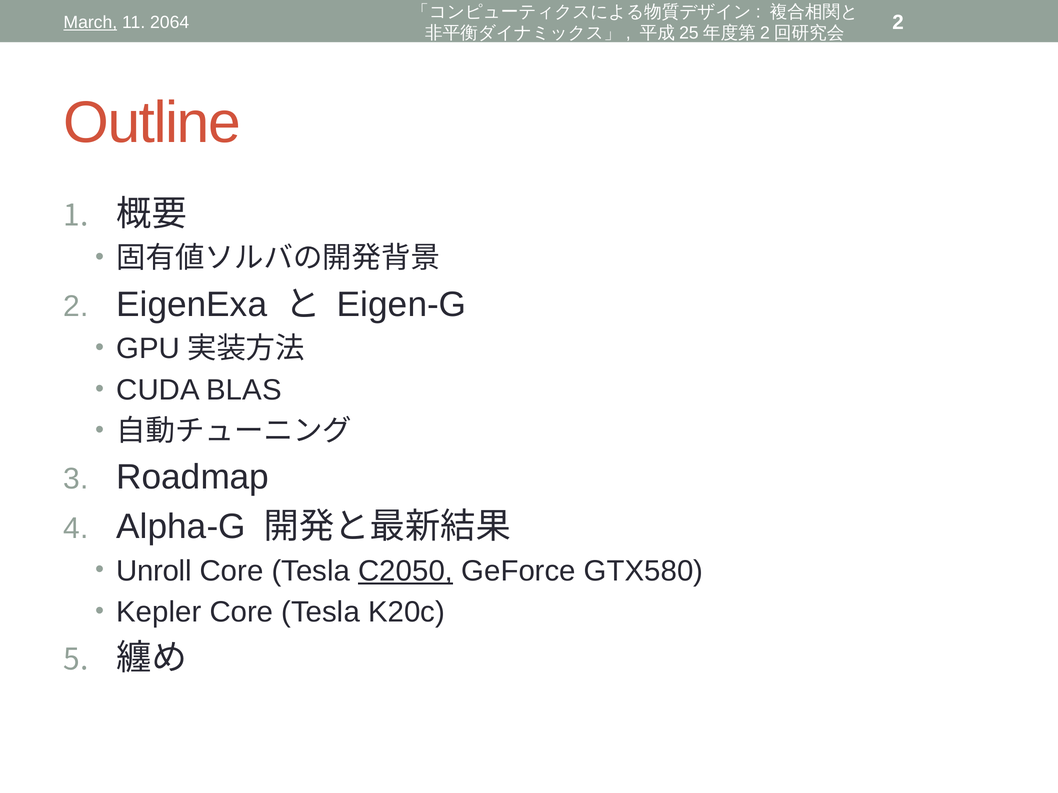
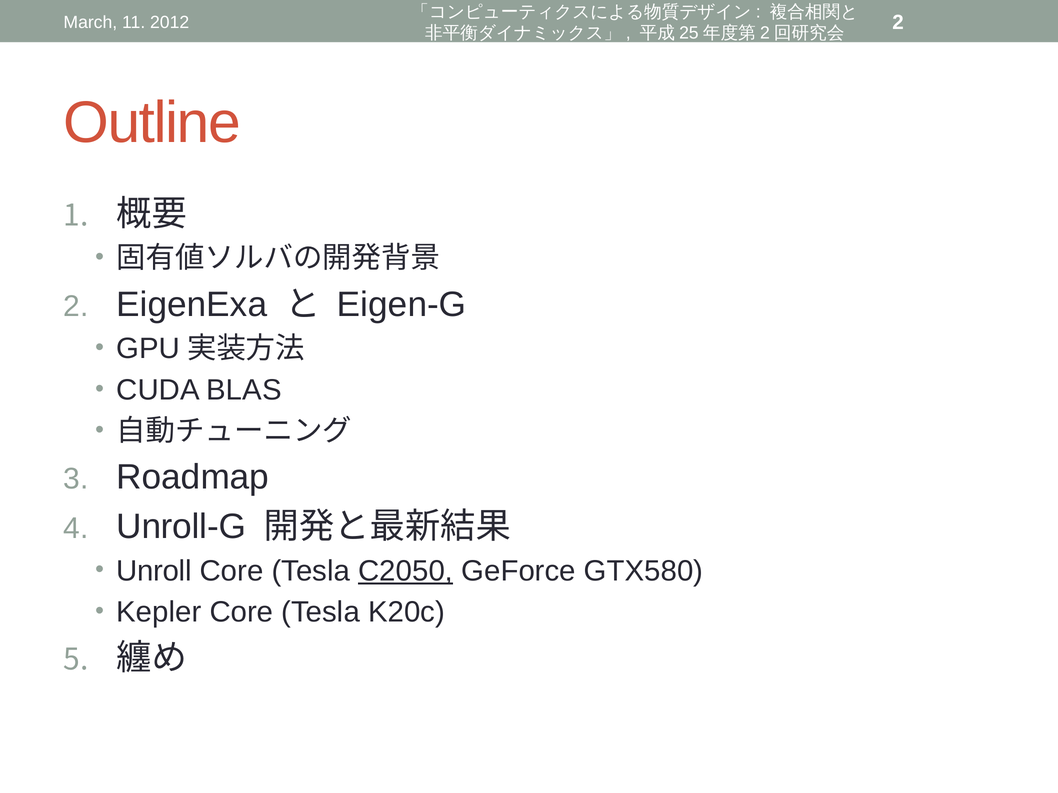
March underline: present -> none (90, 22)
2064: 2064 -> 2012 (170, 22)
Alpha-G: Alpha-G -> Unroll-G (181, 527)
